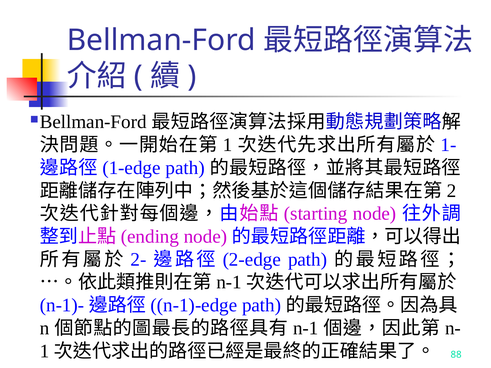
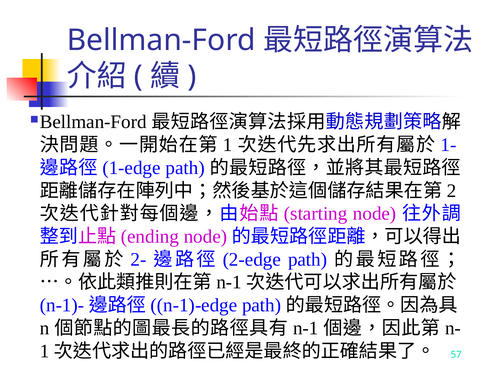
88: 88 -> 57 (456, 355)
